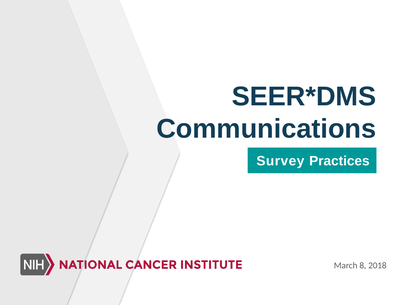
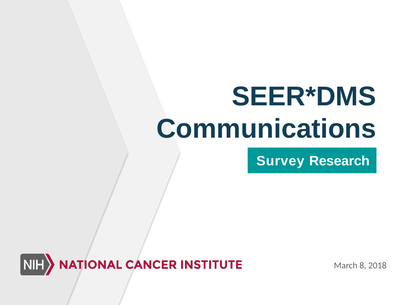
Practices: Practices -> Research (339, 161)
